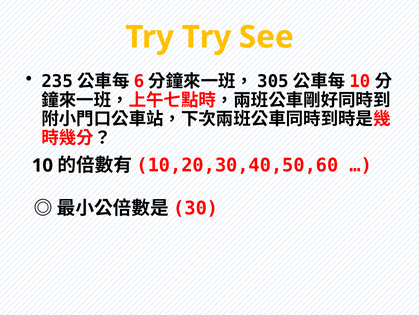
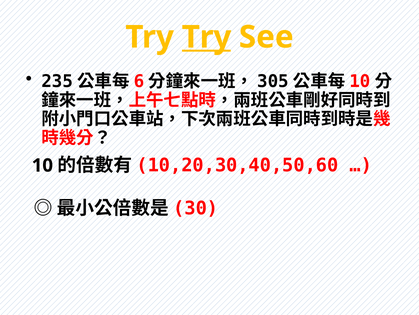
Try underline: none -> present (207, 37)
